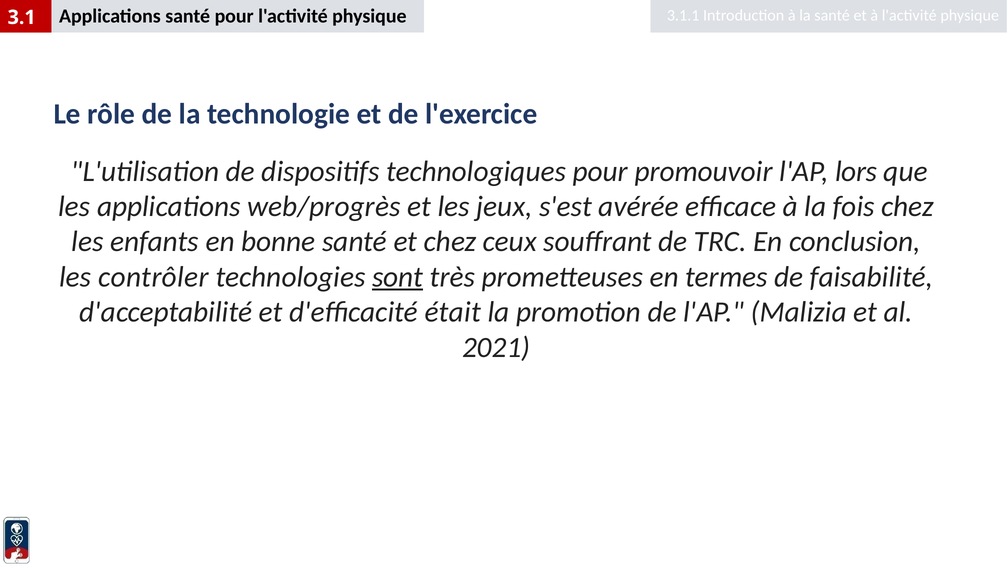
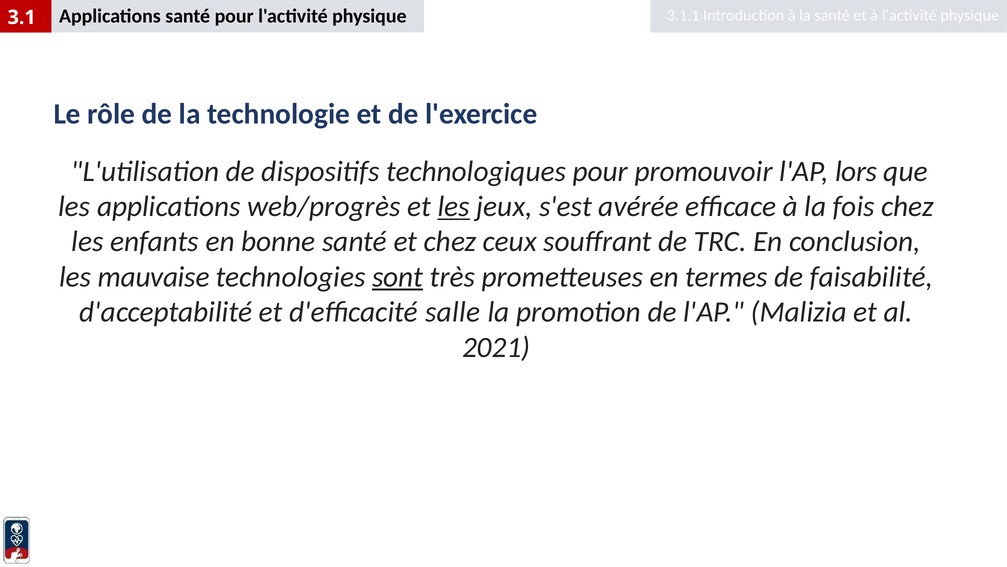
les underline: none -> present (454, 206)
contrôler: contrôler -> mauvaise (154, 277)
était: était -> salle (453, 312)
